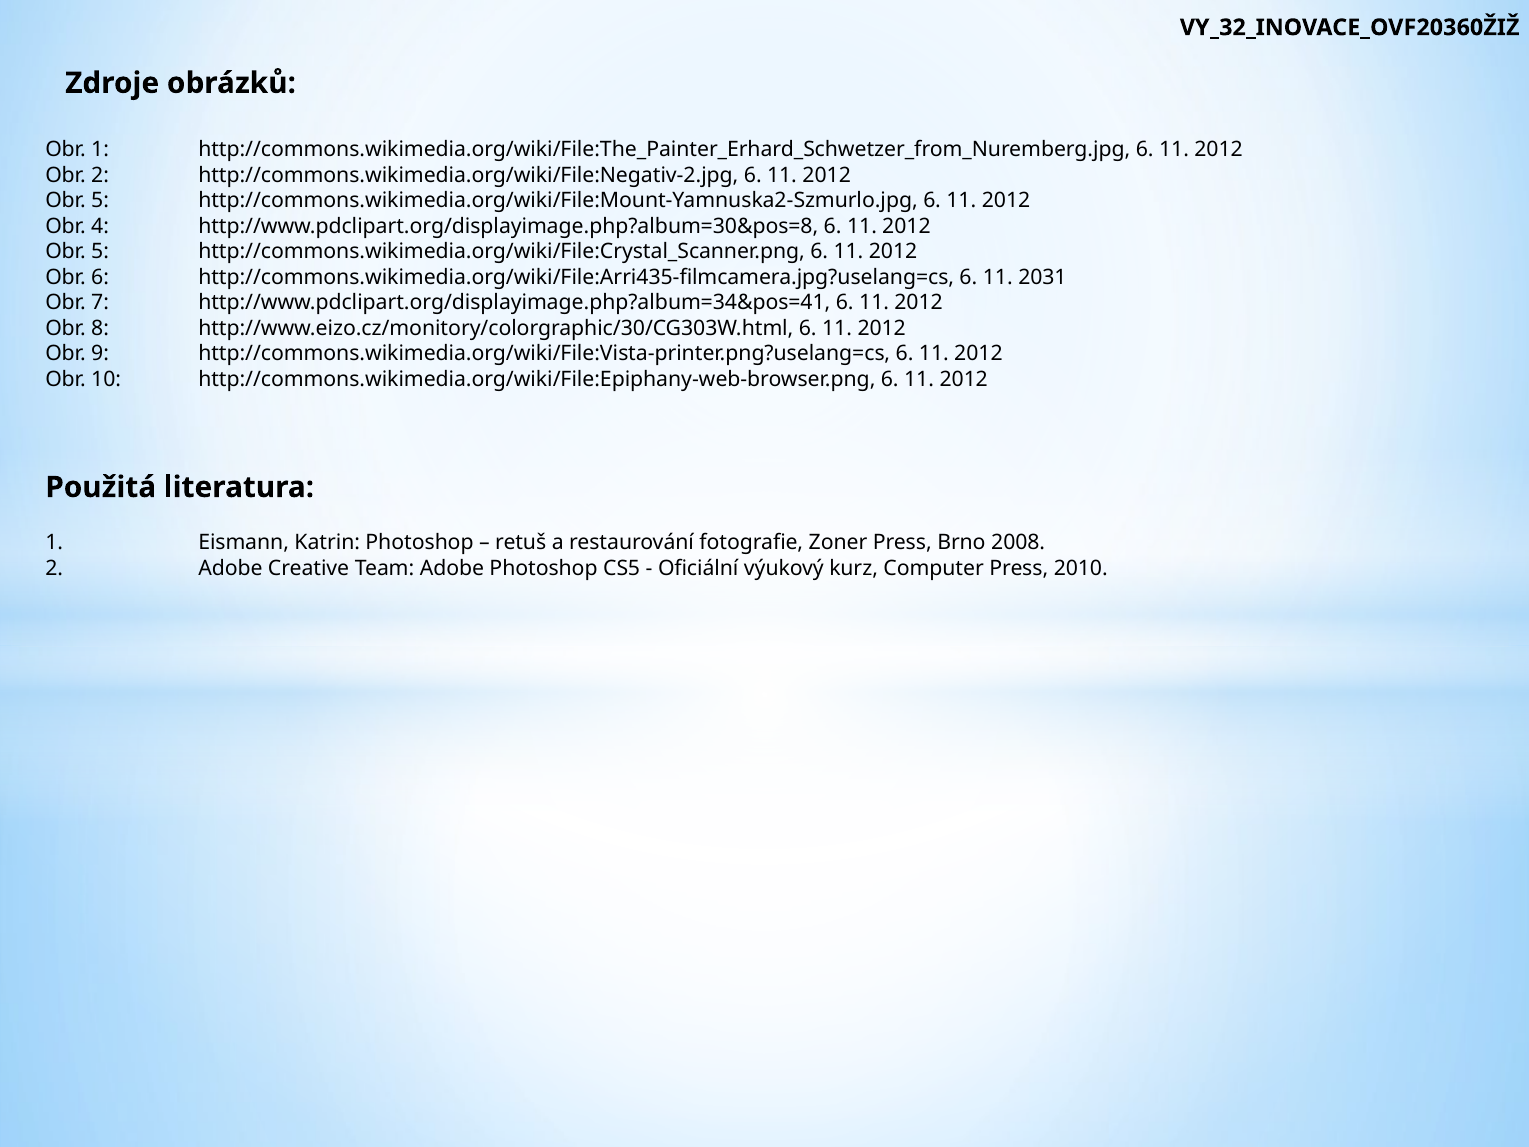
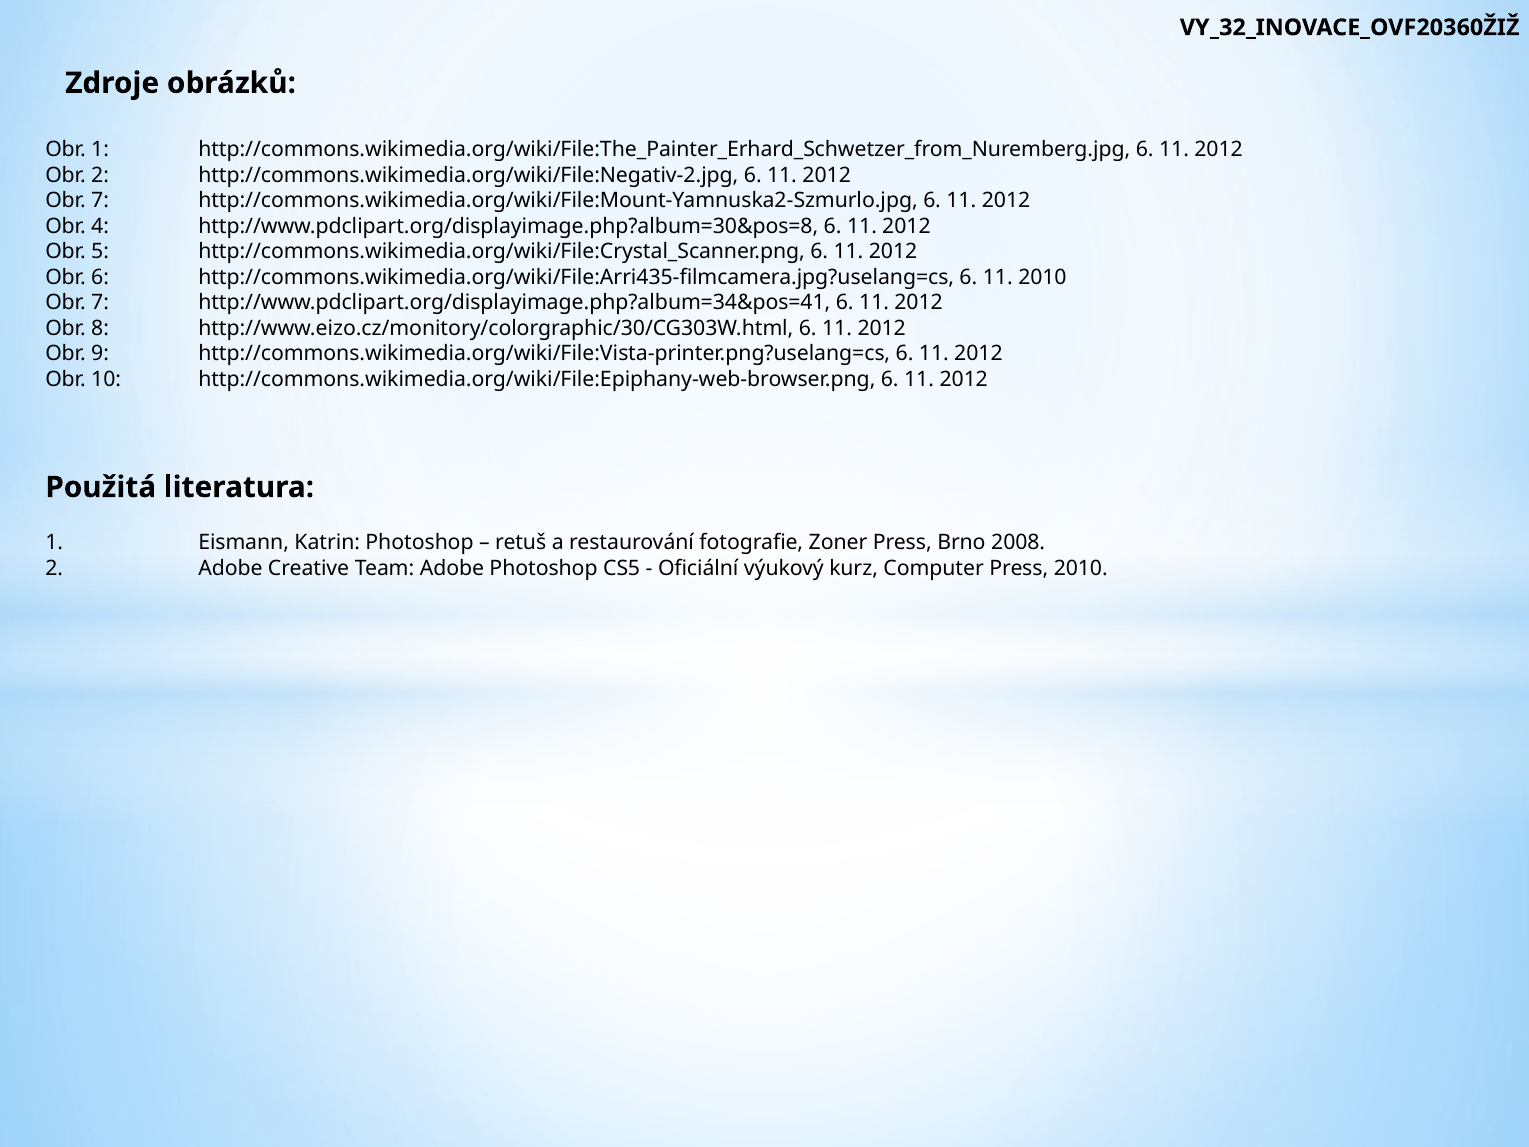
5: 5 -> 7 (100, 201)
11 2031: 2031 -> 2010 (1042, 277)
